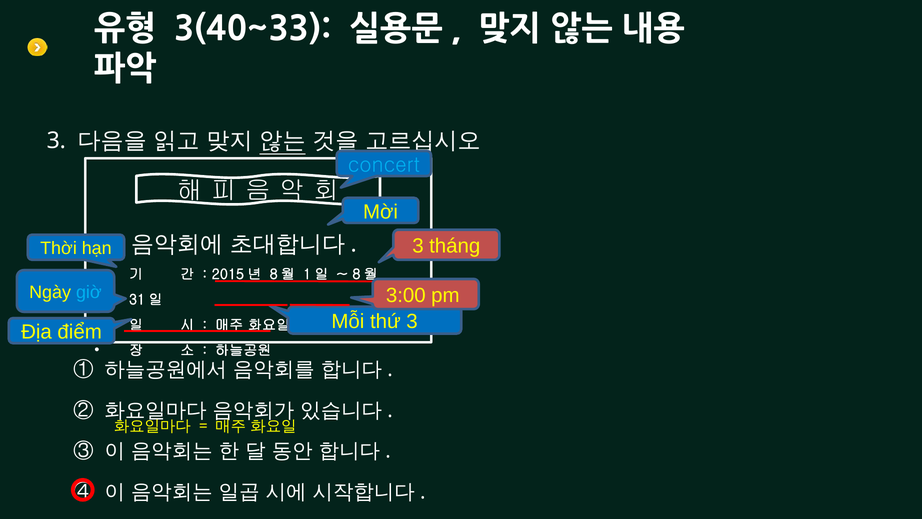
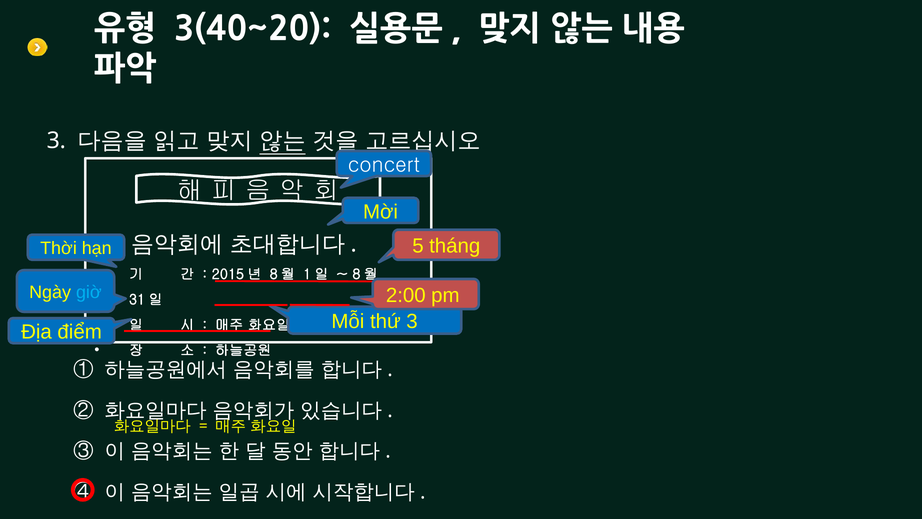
3(40~33: 3(40~33 -> 3(40~20 (253, 29)
concert colour: light blue -> white (384, 165)
hạn 3: 3 -> 5 (418, 246)
3:00: 3:00 -> 2:00 (406, 295)
